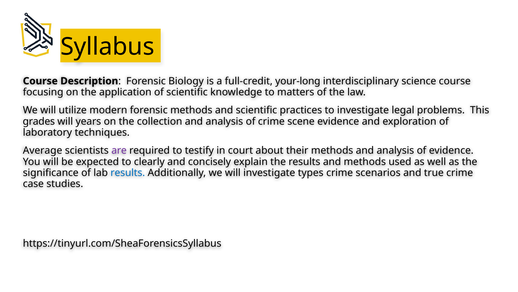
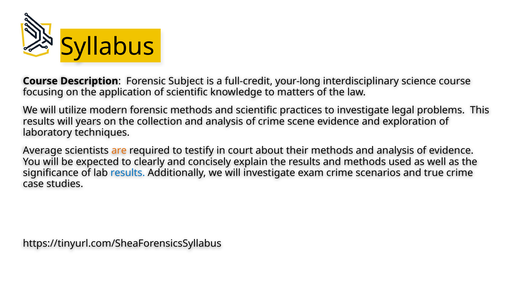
Biology: Biology -> Subject (186, 81)
grades: grades -> results (39, 121)
are colour: purple -> orange (119, 150)
types: types -> exam (311, 172)
